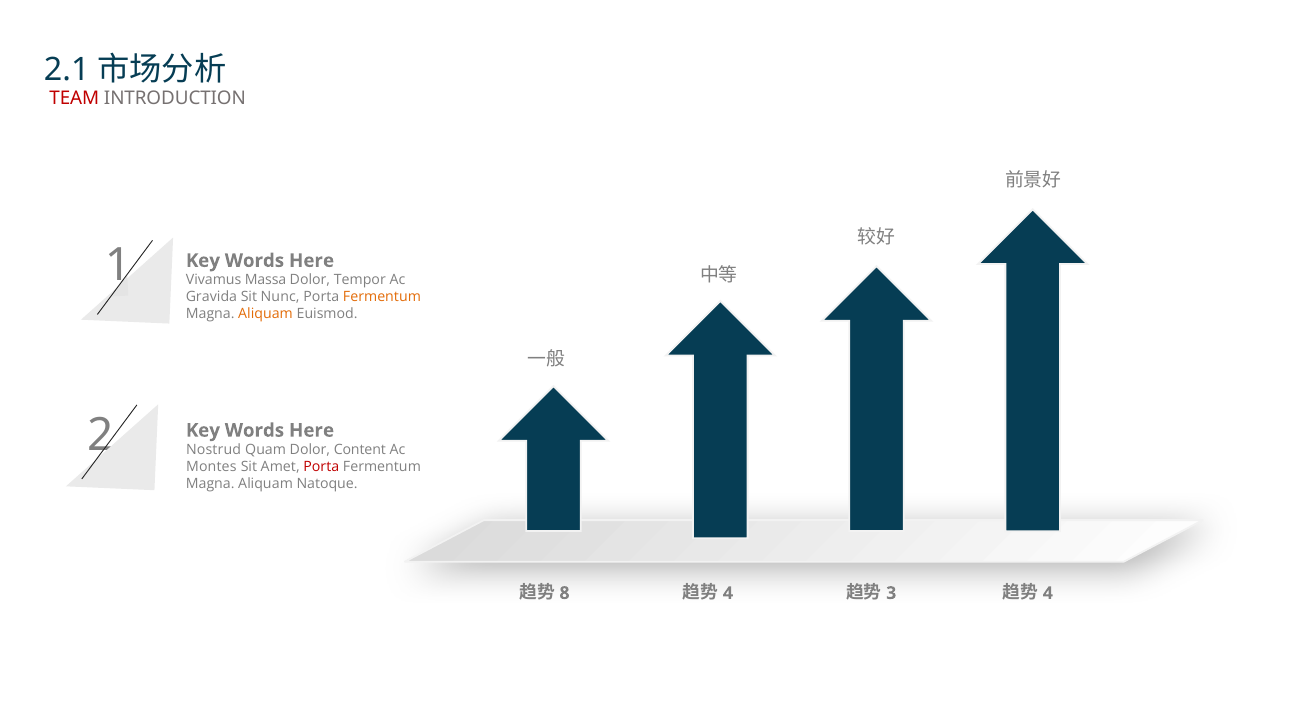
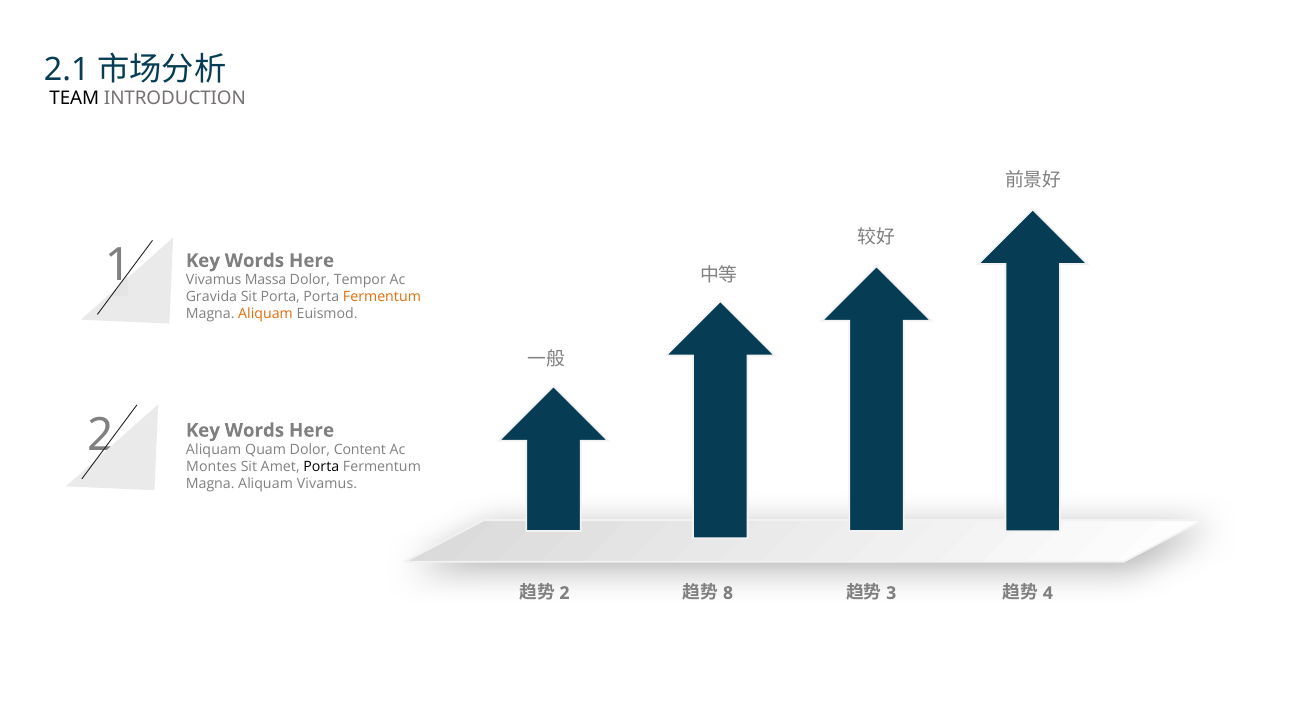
TEAM colour: red -> black (74, 98)
Sit Nunc: Nunc -> Porta (280, 297)
Nostrud: Nostrud -> Aliquam (214, 450)
Porta colour: red -> black (321, 467)
Aliquam Natoque: Natoque -> Vivamus (327, 484)
8: 8 -> 2 (565, 593)
4: 4 -> 8 (728, 593)
